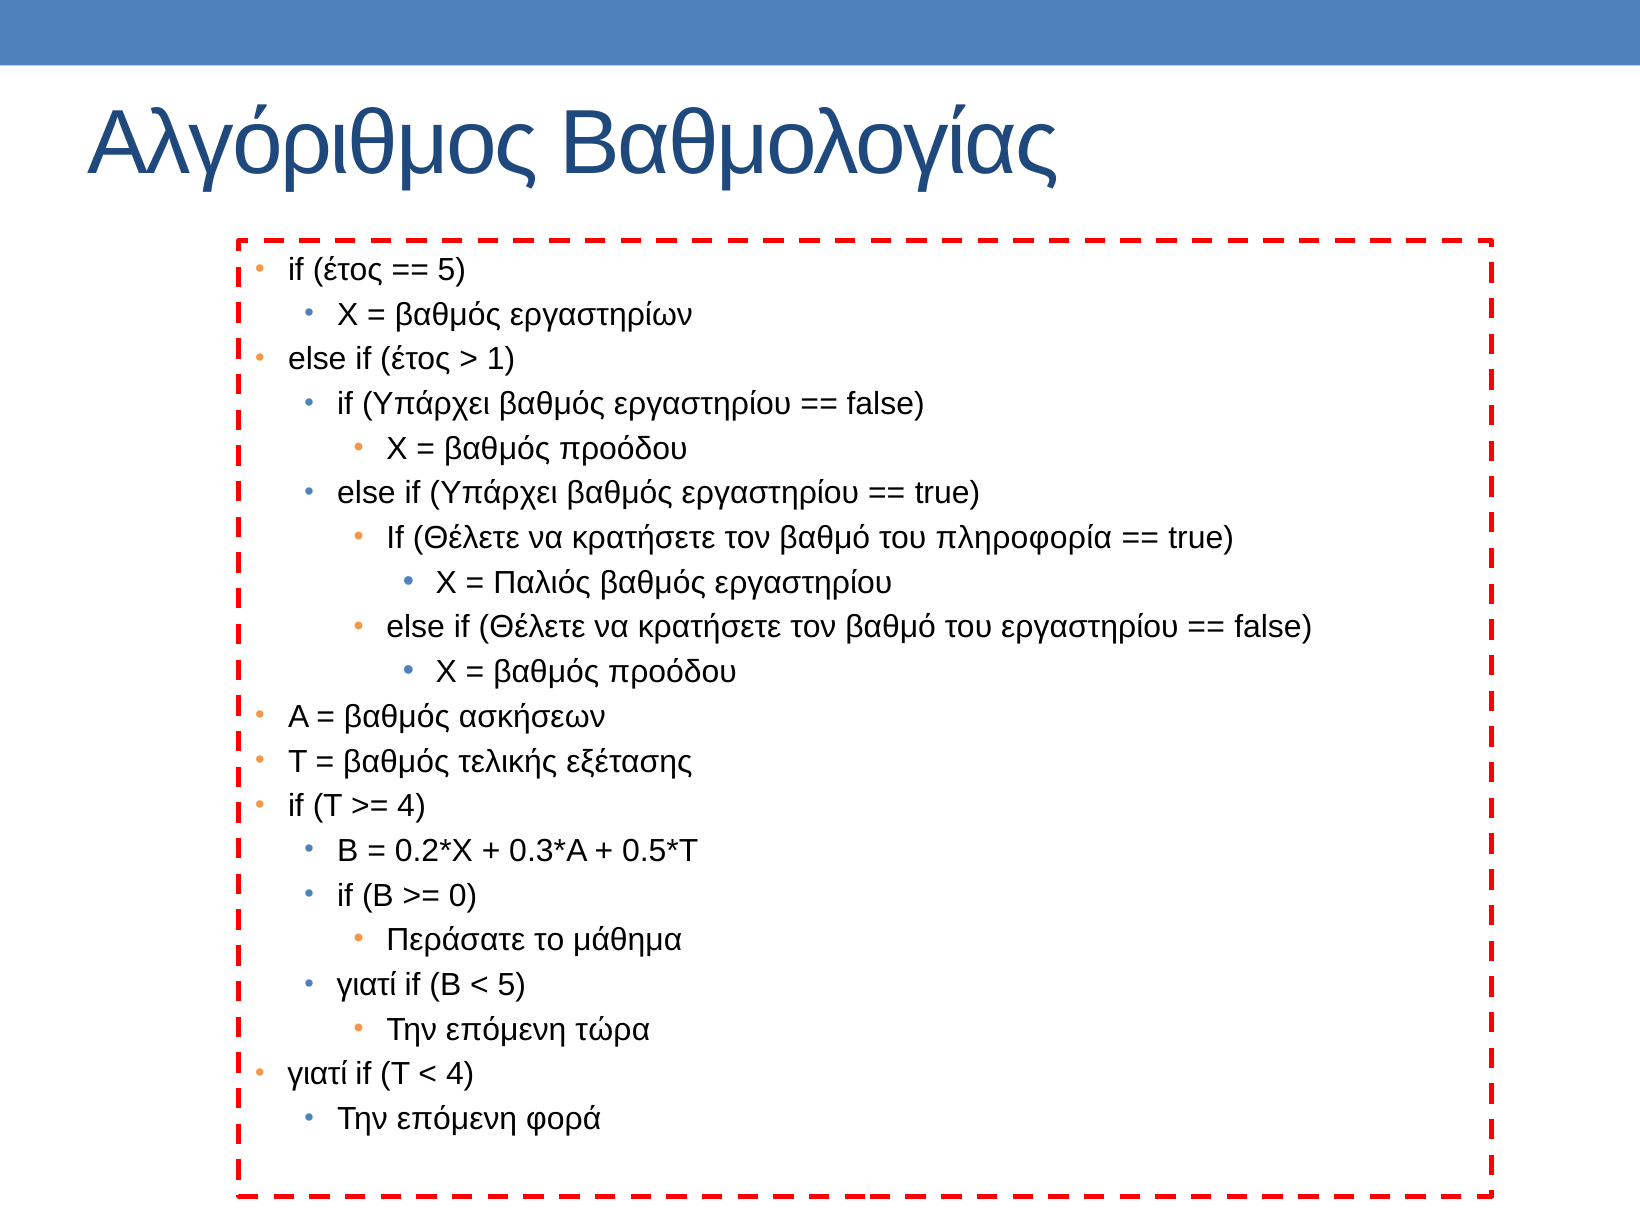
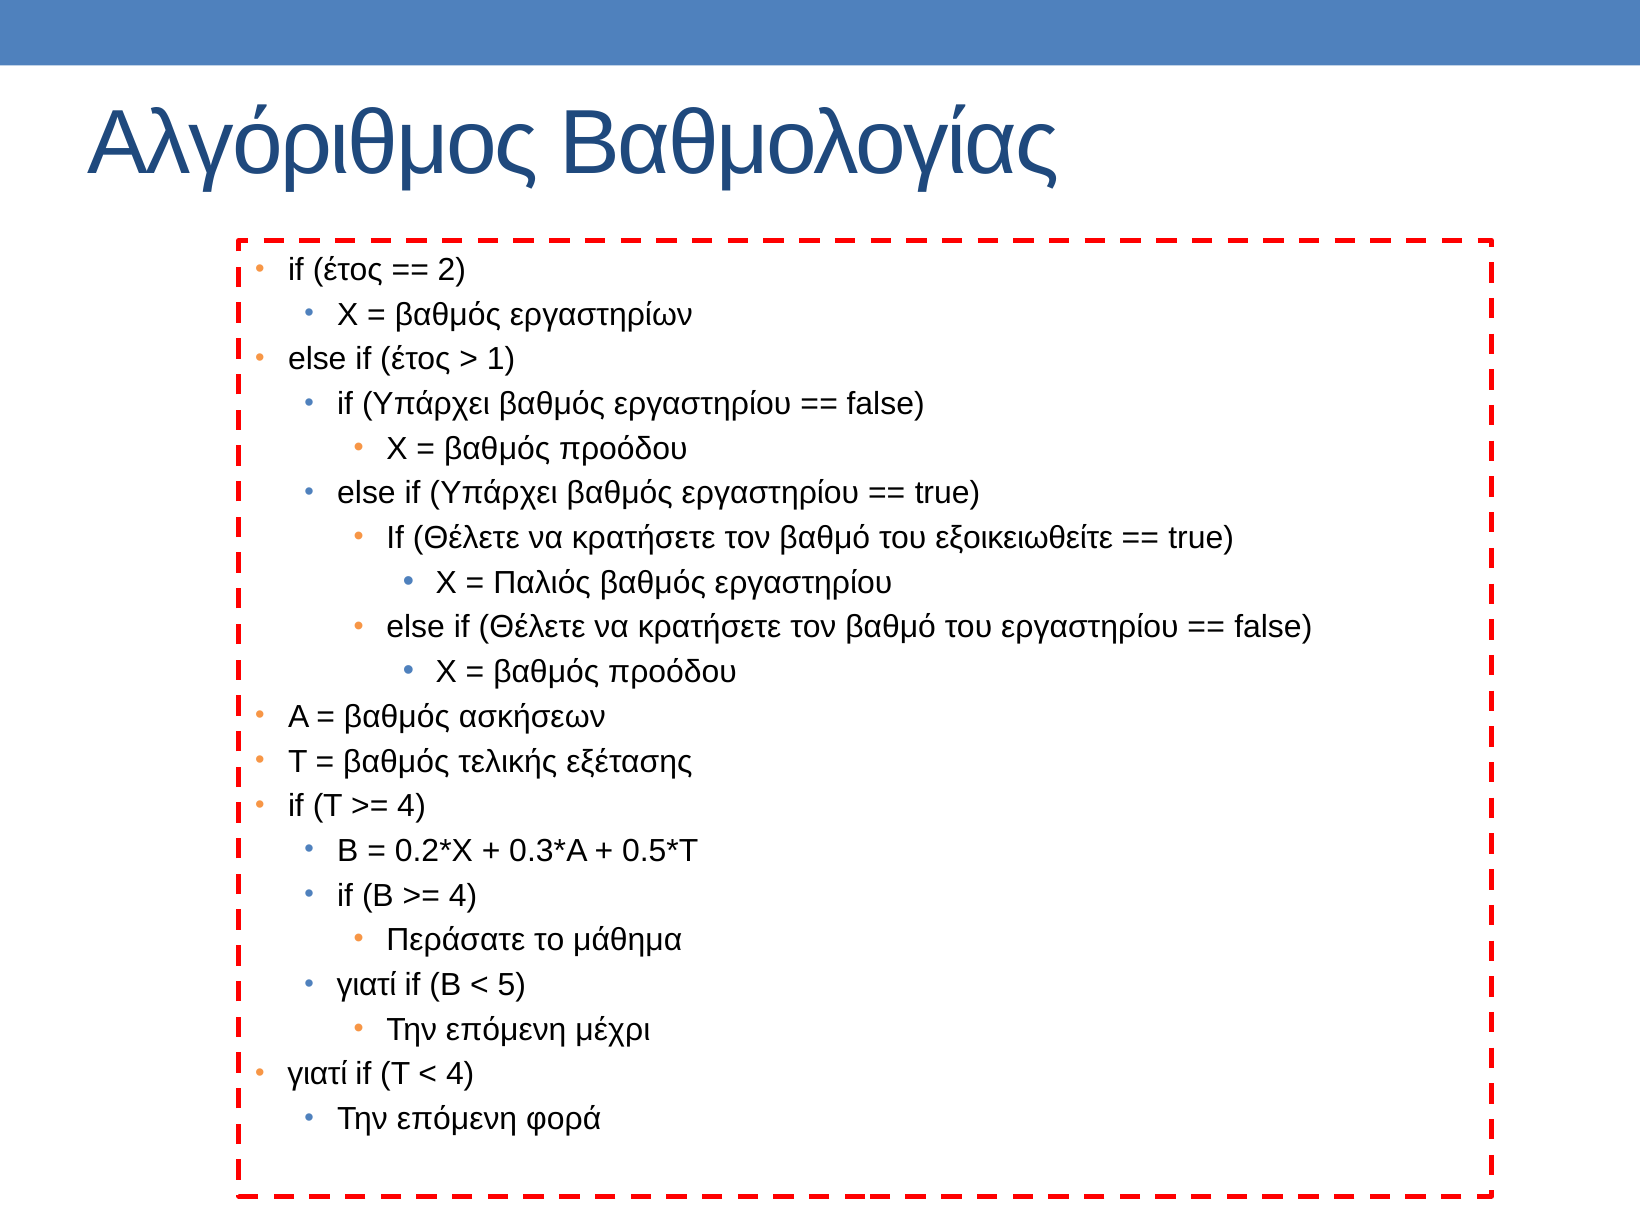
5: 5 -> 2 (452, 270)
πληροφορία: πληροφορία -> εξοικειωθείτε (1024, 538)
0: 0 -> 4 (463, 896)
τώρα: τώρα -> μέχρι (613, 1030)
